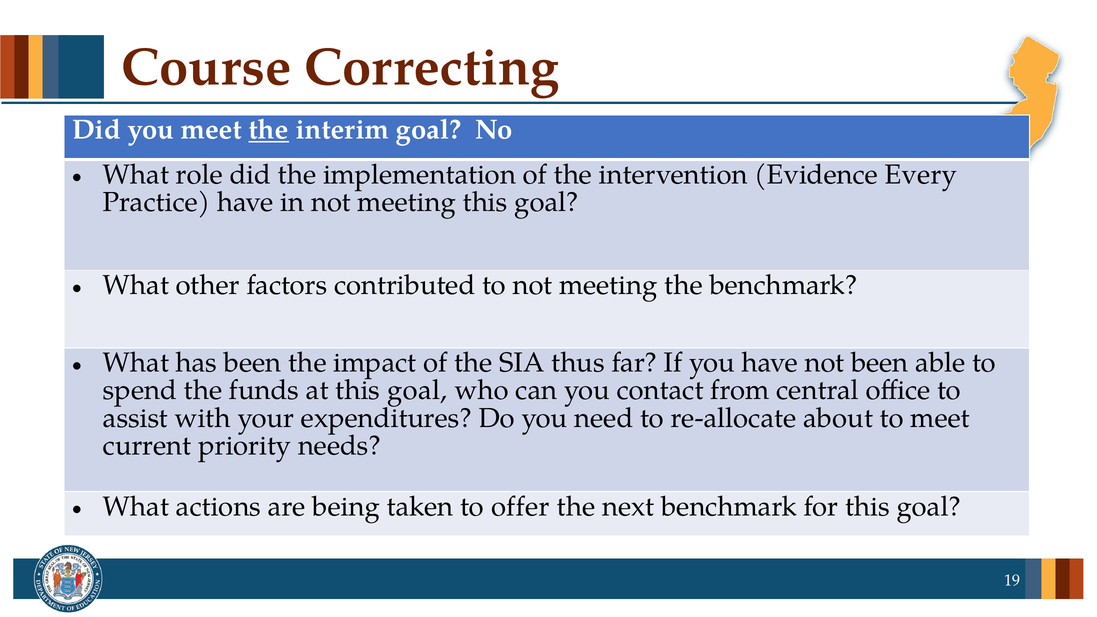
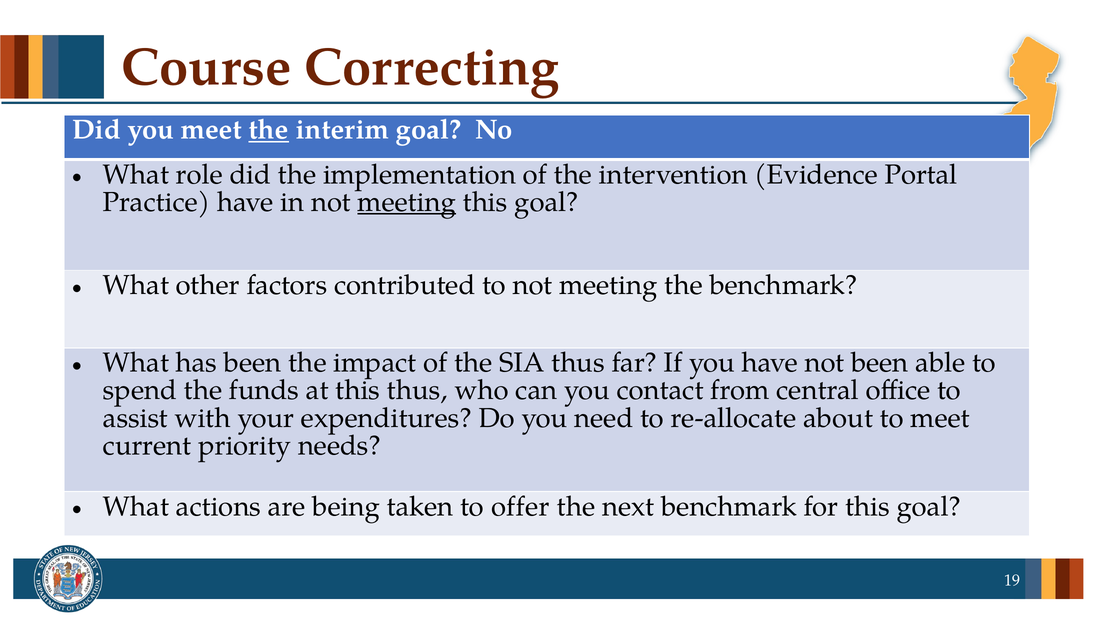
Every: Every -> Portal (921, 175)
meeting underline: none -> present (407, 202)
at this goal: goal -> thus (417, 390)
